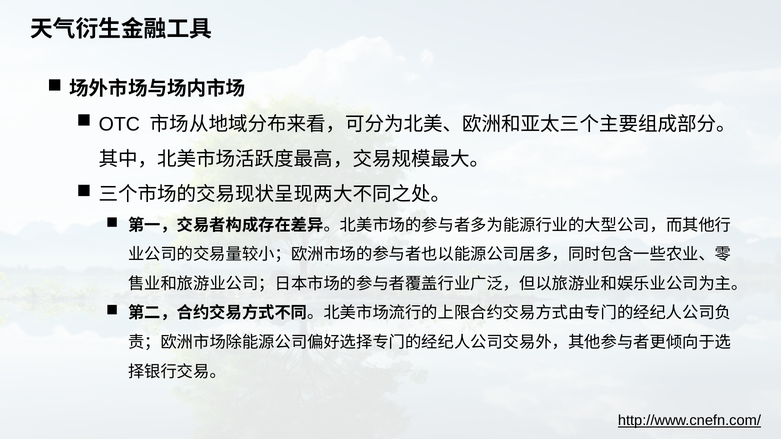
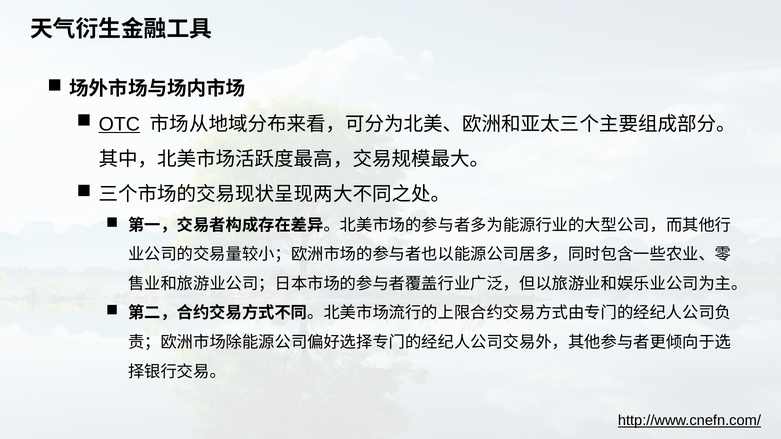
OTC underline: none -> present (119, 124)
